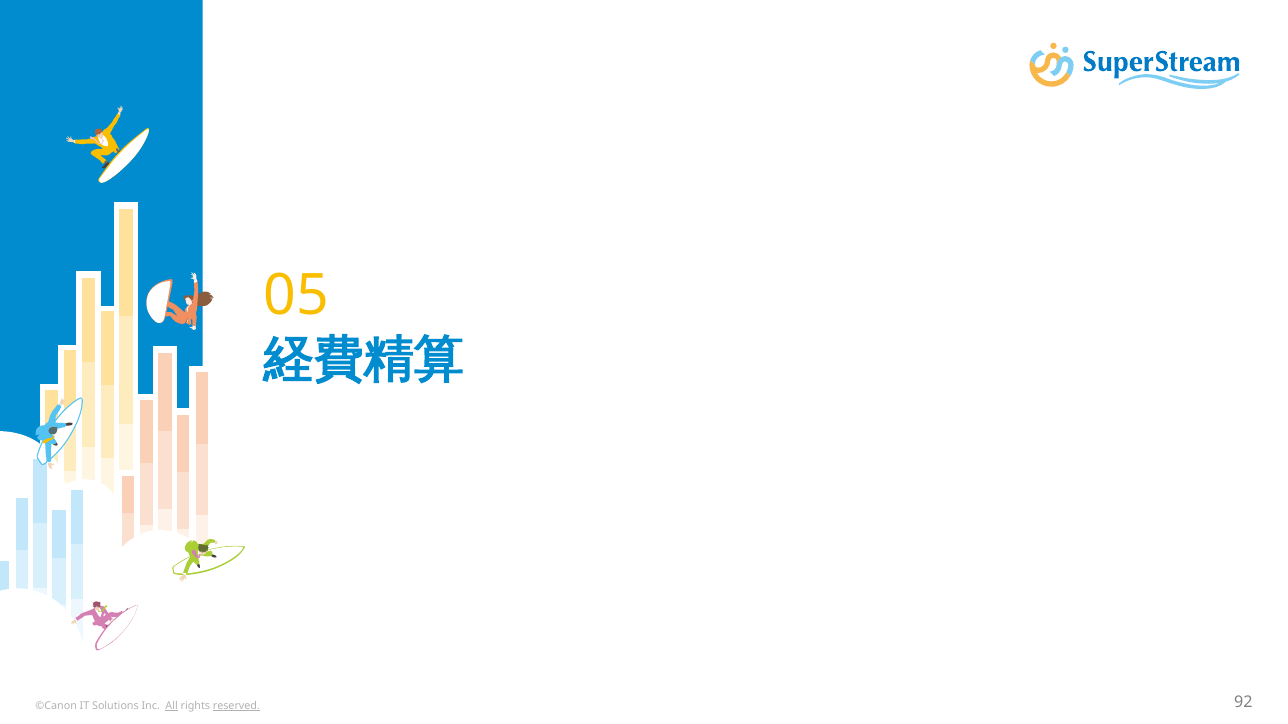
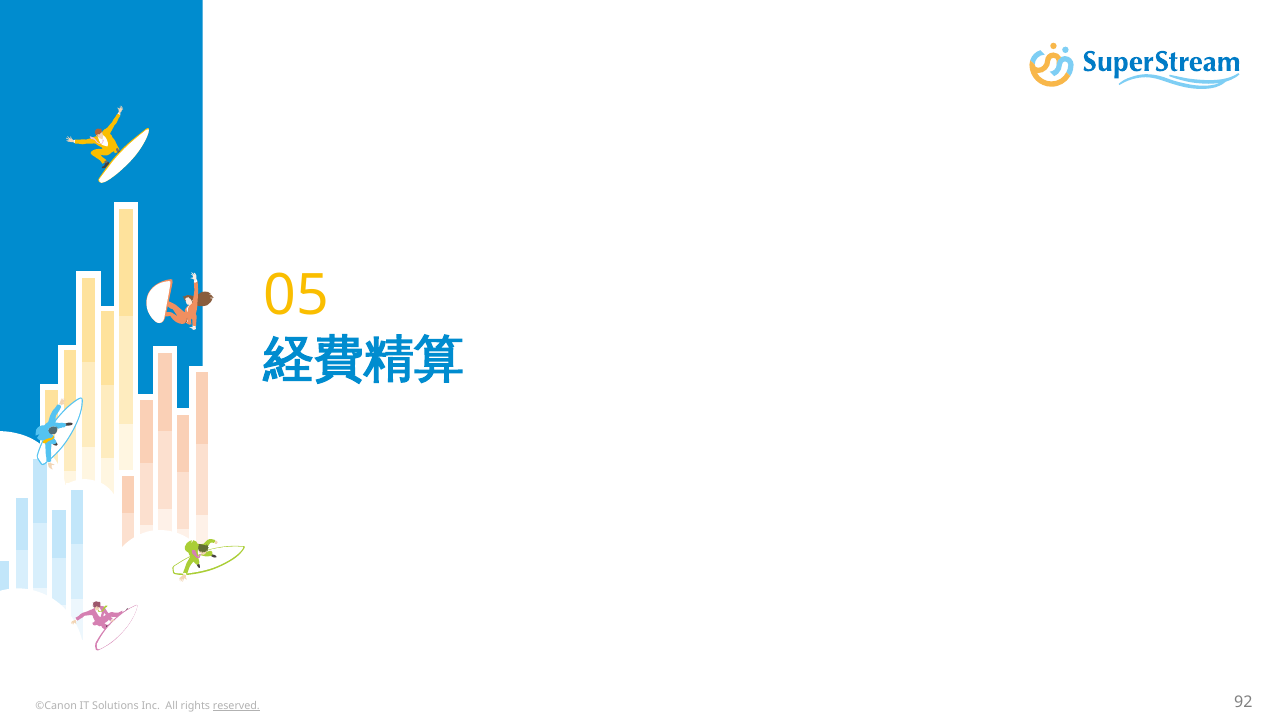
All underline: present -> none (172, 706)
